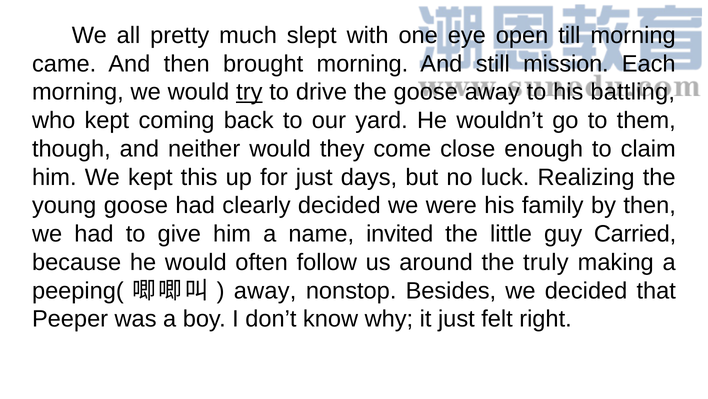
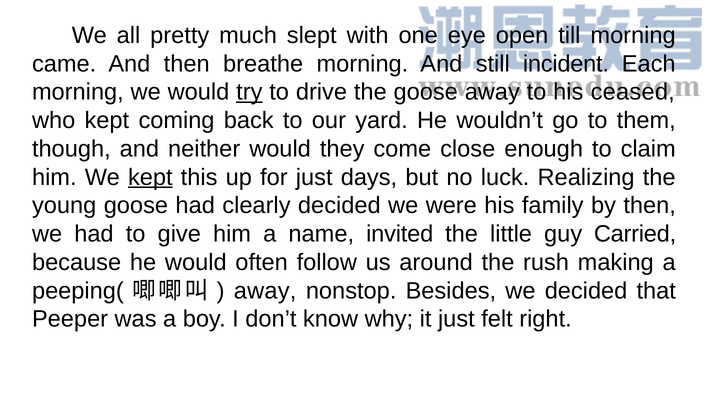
brought: brought -> breathe (263, 64)
mission: mission -> incident (566, 64)
battling: battling -> ceased (633, 92)
kept underline: none -> present (150, 177)
truly: truly -> rush (546, 262)
